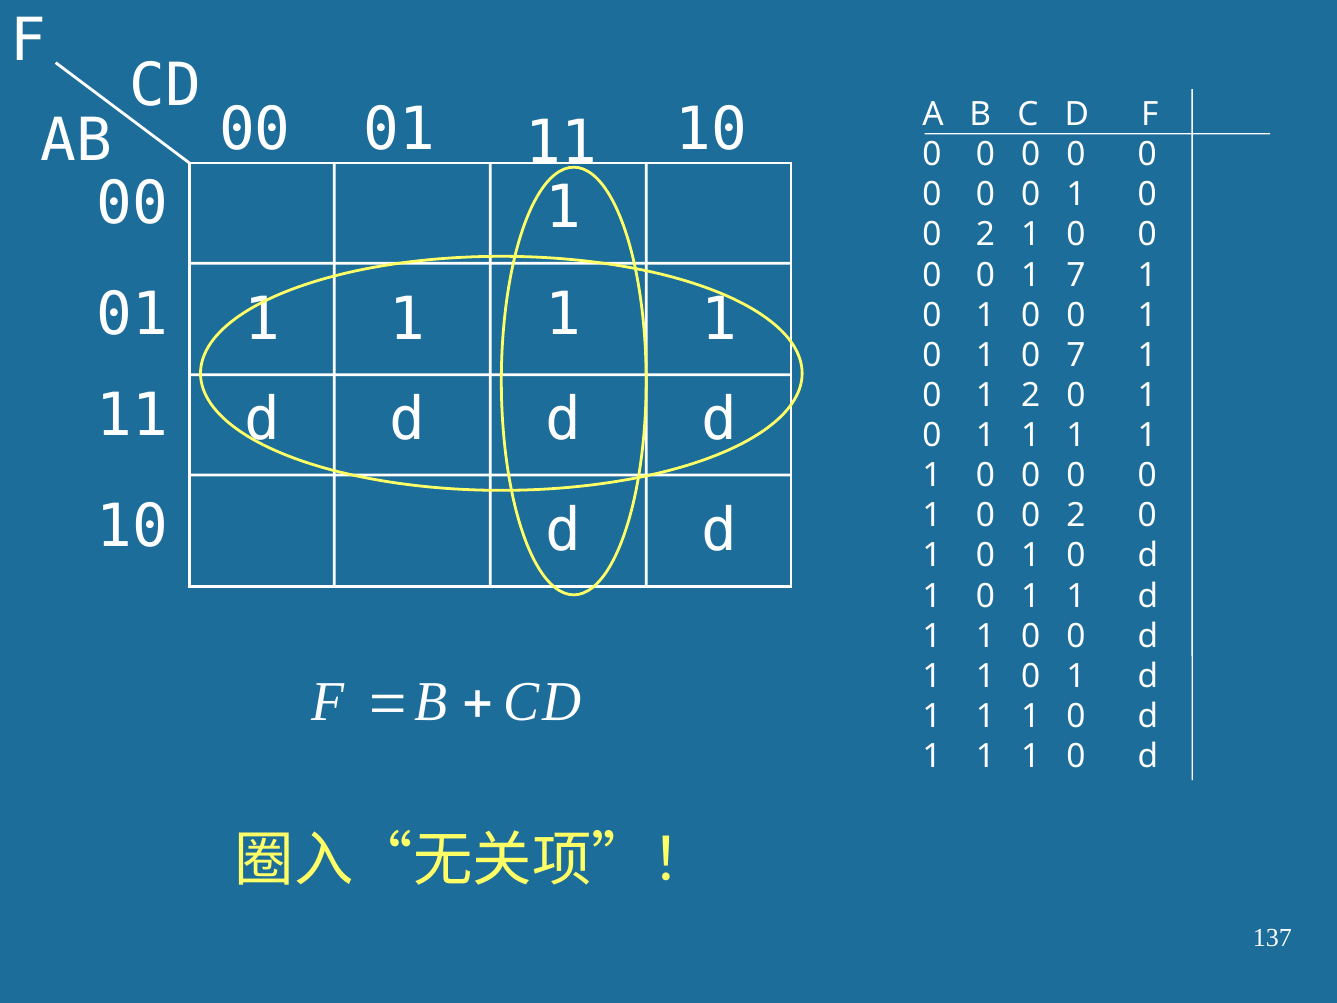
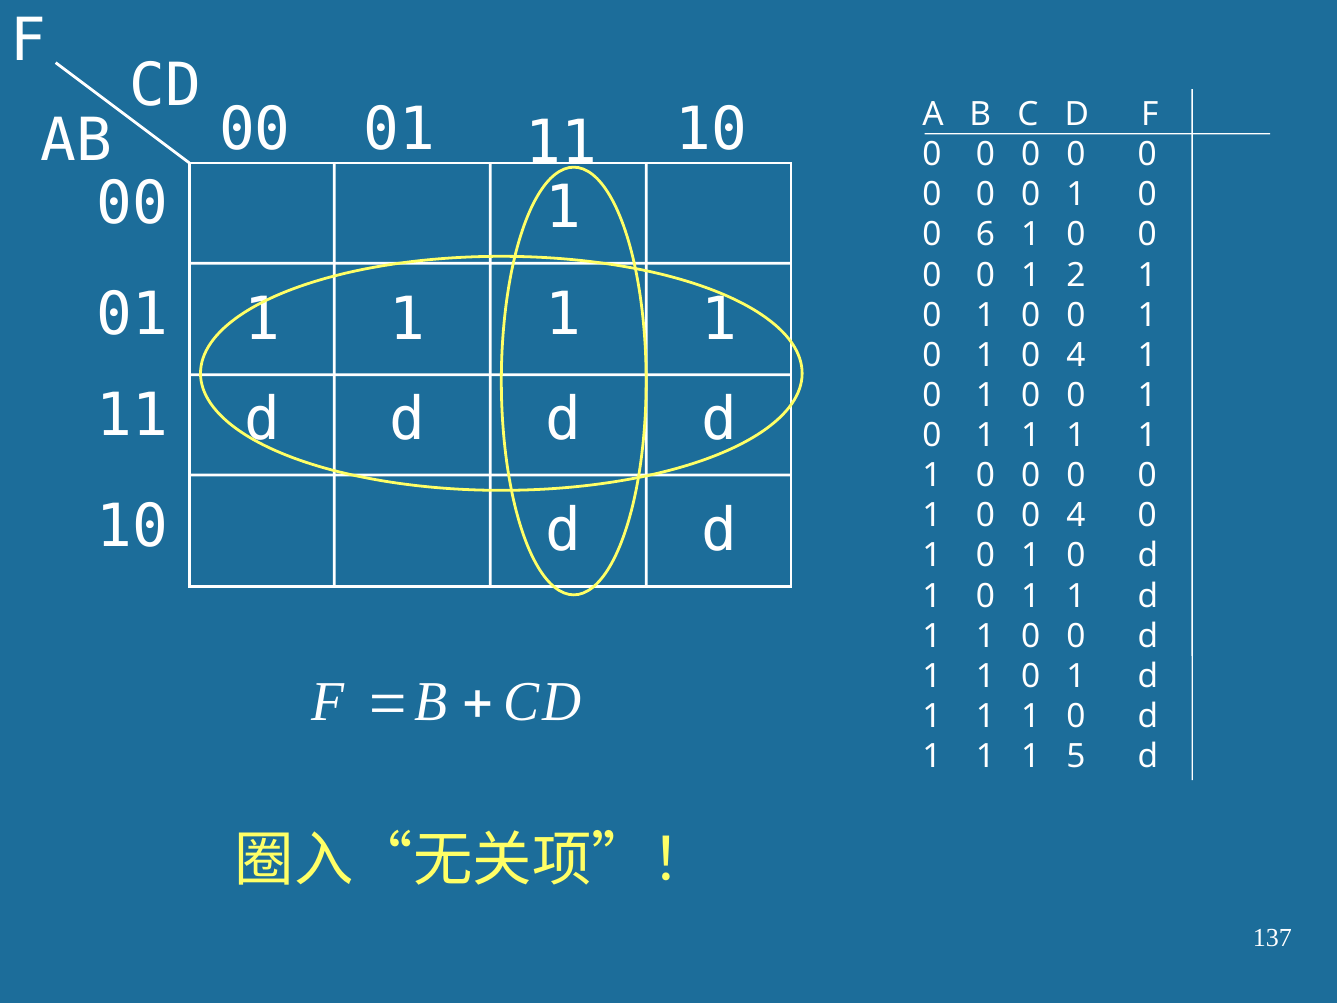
2: 2 -> 6 (986, 235)
1 7: 7 -> 2 (1076, 275)
1 0 7: 7 -> 4 (1076, 355)
2: 2 -> 0 (1031, 395)
2: 2 -> 4 (1076, 516)
0: 0 -> 5 (1076, 756)
